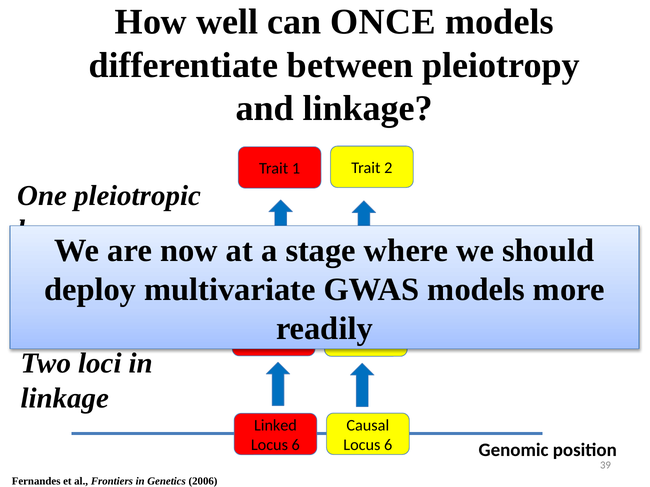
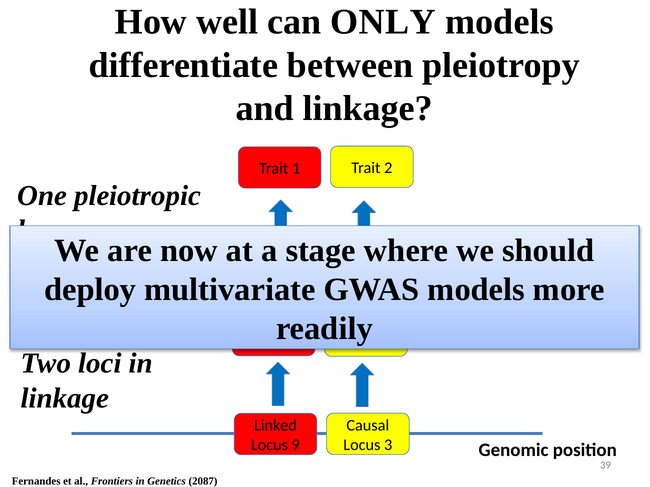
ONCE: ONCE -> ONLY (383, 22)
6: 6 -> 3 (388, 445)
6: 6 -> 9 (296, 445)
2006: 2006 -> 2087 (203, 482)
